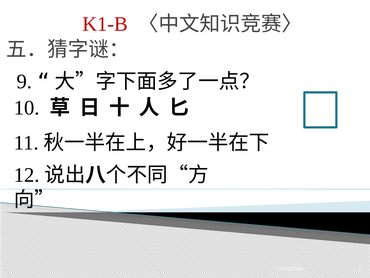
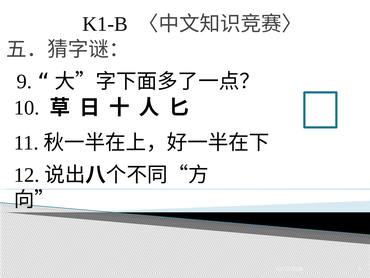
K1-B colour: red -> black (105, 24)
